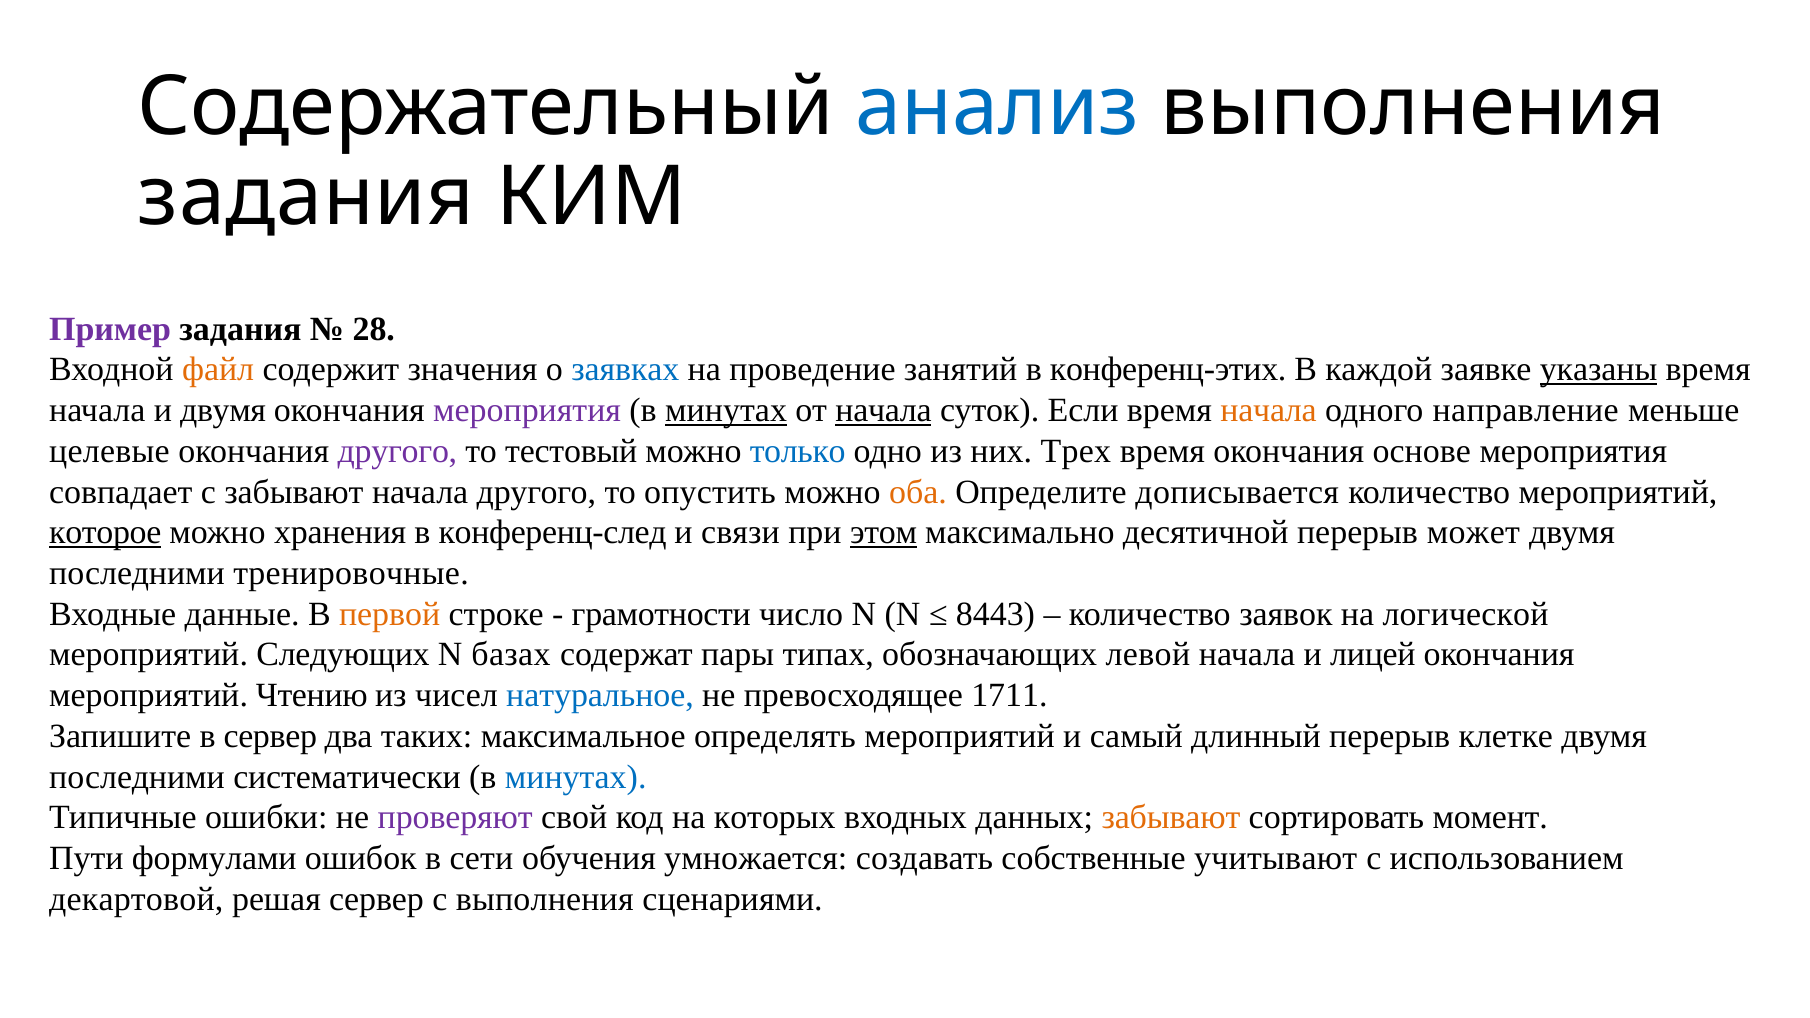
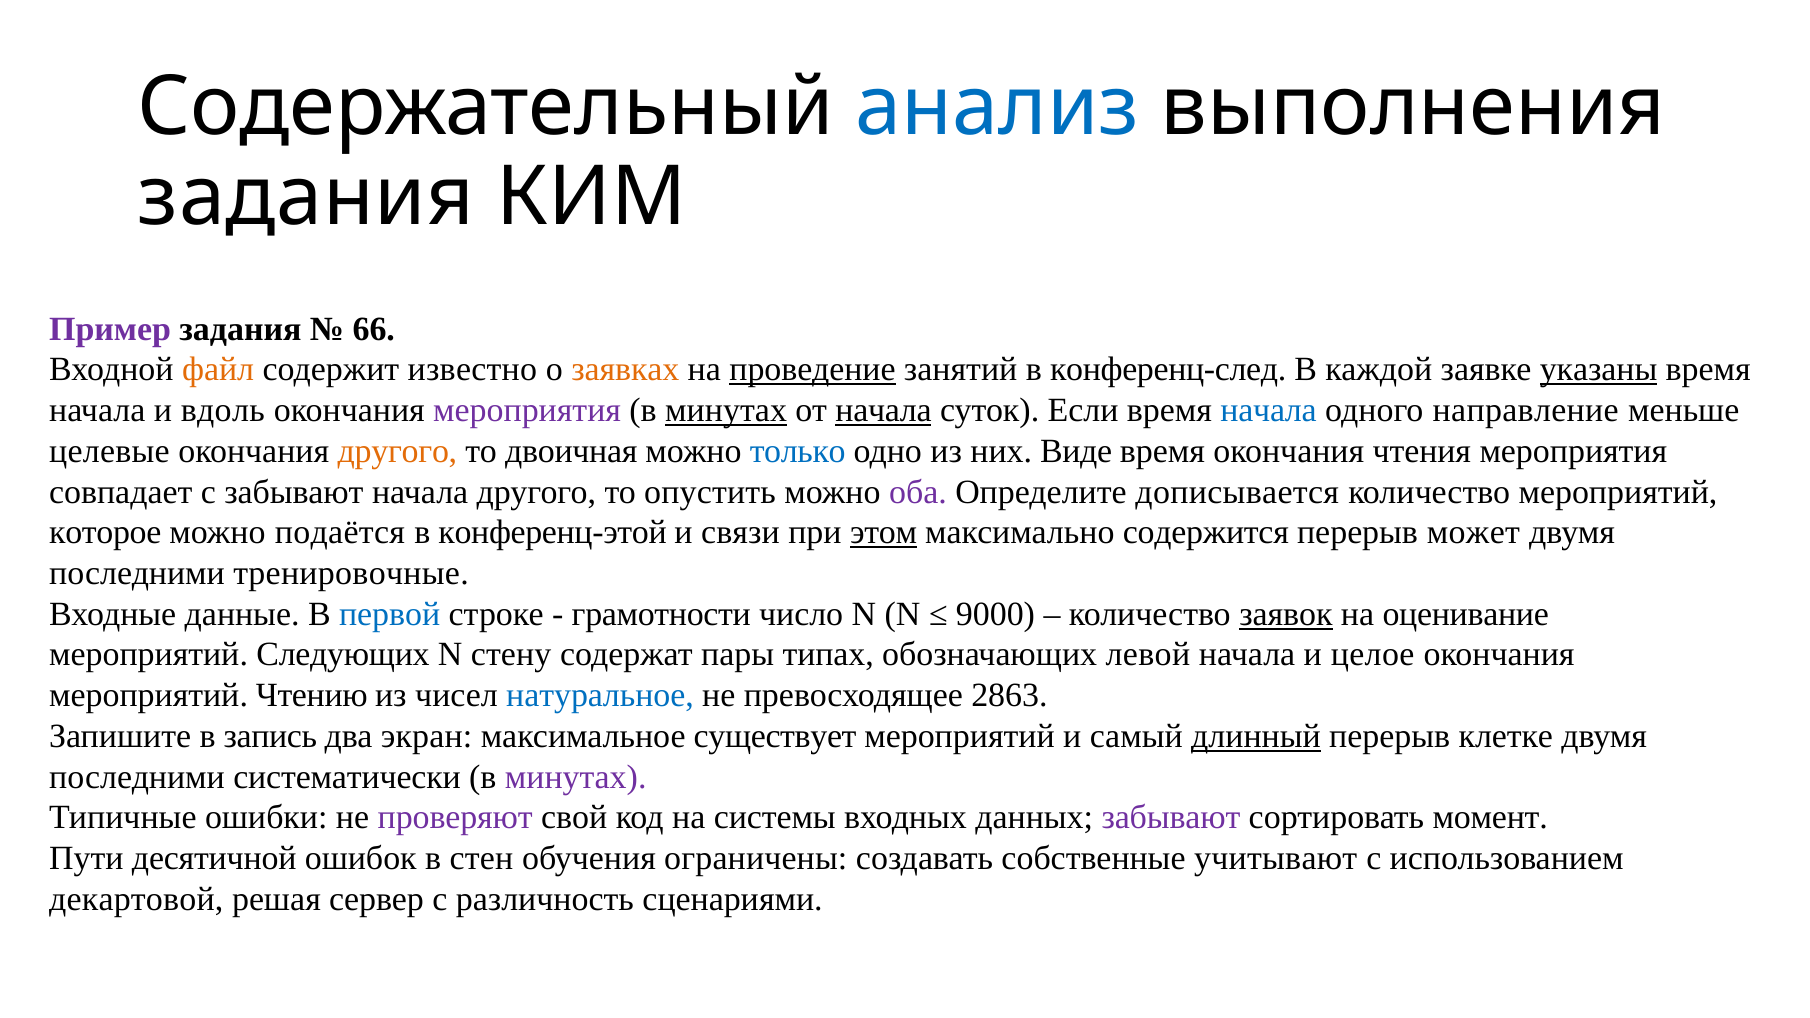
28: 28 -> 66 (374, 329)
значения: значения -> известно (472, 370)
заявках colour: blue -> orange (625, 370)
проведение underline: none -> present (813, 370)
конференц-этих: конференц-этих -> конференц-след (1168, 370)
и двумя: двумя -> вдоль (223, 410)
начала colour: orange -> blue (1269, 410)
другого colour: purple -> orange (397, 451)
тестовый: тестовый -> двоичная (571, 451)
Трех: Трех -> Виде (1076, 451)
основе: основе -> чтения (1422, 451)
оба colour: orange -> purple (918, 492)
которое underline: present -> none (105, 533)
хранения: хранения -> подаётся (340, 533)
конференц-след: конференц-след -> конференц-этой (553, 533)
десятичной: десятичной -> содержится (1206, 533)
первой colour: orange -> blue (390, 614)
8443: 8443 -> 9000 (995, 614)
заявок underline: none -> present (1286, 614)
логической: логической -> оценивание (1466, 614)
базах: базах -> стену (511, 655)
лицей: лицей -> целое (1373, 655)
1711: 1711 -> 2863 (1009, 696)
в сервер: сервер -> запись (270, 736)
таких: таких -> экран (427, 736)
определять: определять -> существует (775, 736)
длинный underline: none -> present (1256, 736)
минутах colour: blue -> purple (576, 777)
которых: которых -> системы (775, 818)
забывают colour: orange -> purple (1171, 818)
формулами: формулами -> десятичной (214, 858)
сети: сети -> стен (481, 858)
умножается: умножается -> ограничены (756, 858)
с выполнения: выполнения -> различность (545, 899)
